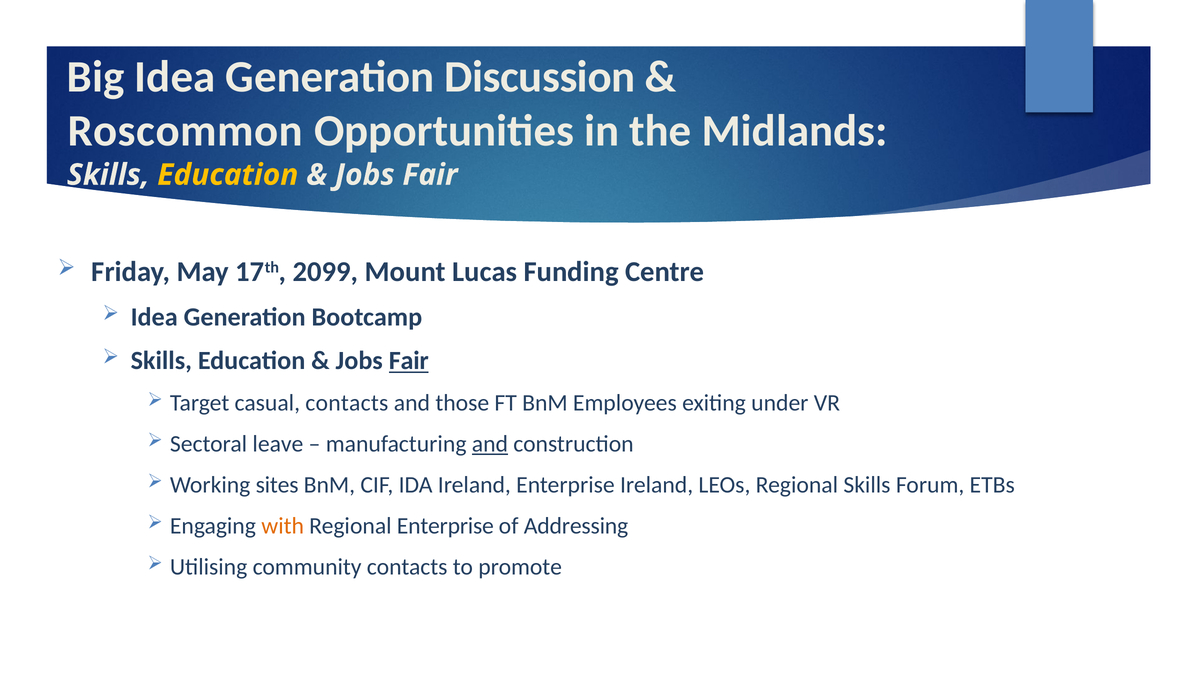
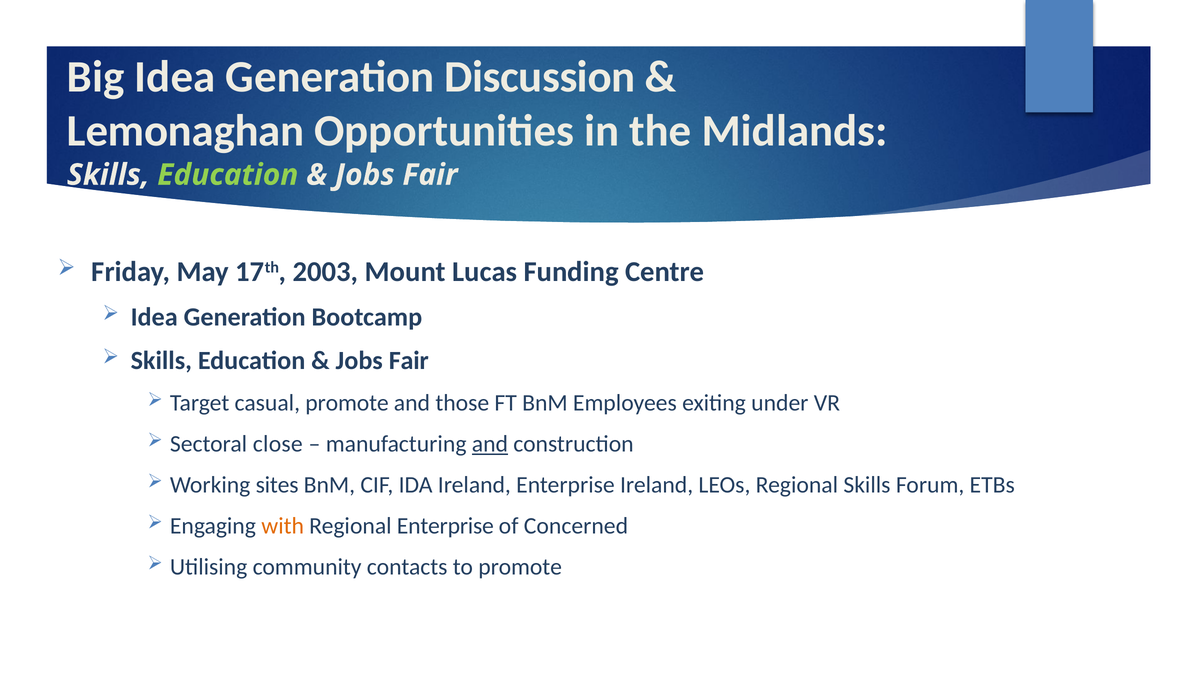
Roscommon: Roscommon -> Lemonaghan (186, 131)
Education colour: yellow -> light green (228, 175)
2099: 2099 -> 2003 (326, 272)
Fair underline: present -> none (409, 361)
casual contacts: contacts -> promote (347, 403)
leave: leave -> close (278, 444)
Addressing: Addressing -> Concerned (576, 526)
